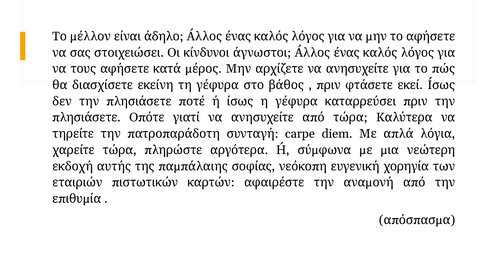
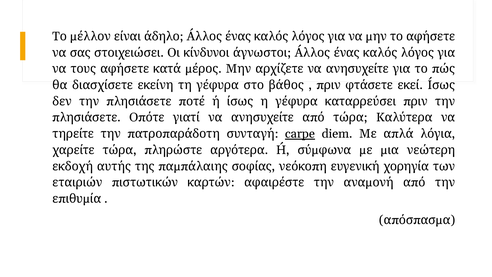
carpe underline: none -> present (300, 134)
